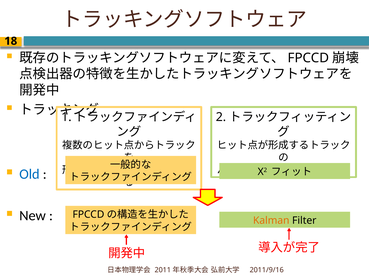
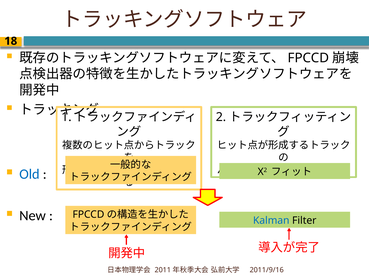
Kalman colour: orange -> blue (271, 220)
